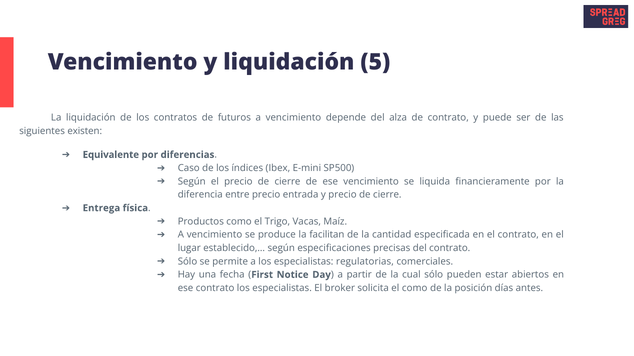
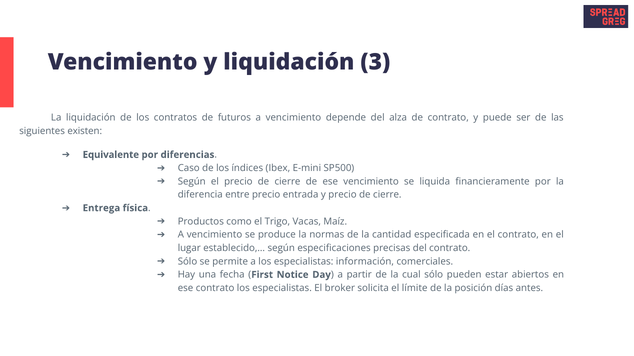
5: 5 -> 3 (375, 63)
facilitan: facilitan -> normas (327, 235)
regulatorias: regulatorias -> información (365, 262)
el como: como -> límite (415, 289)
